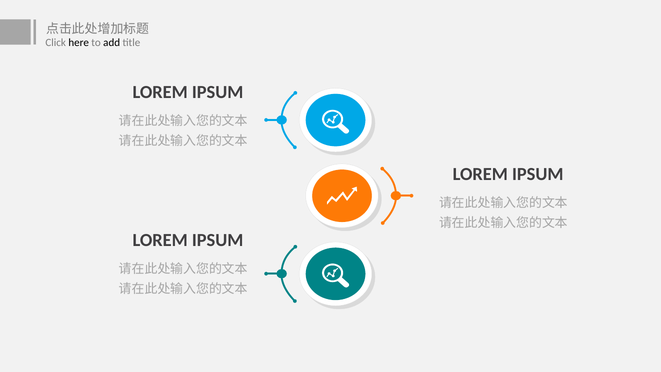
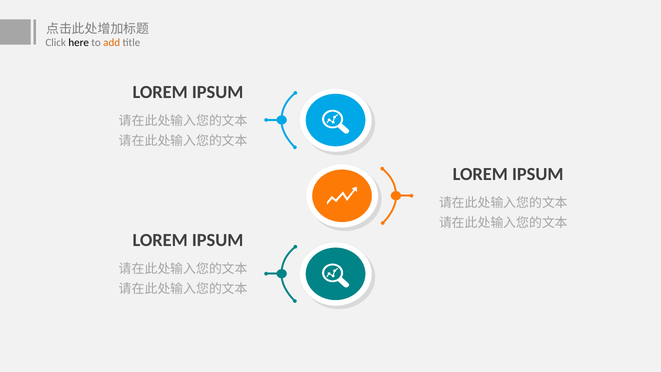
add colour: black -> orange (112, 43)
